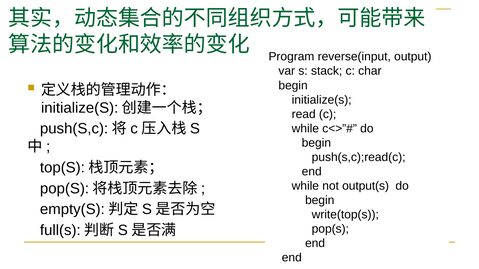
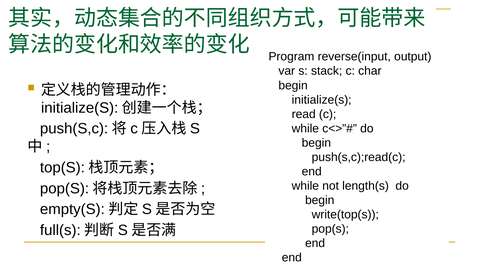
output(s: output(s -> length(s (366, 186)
